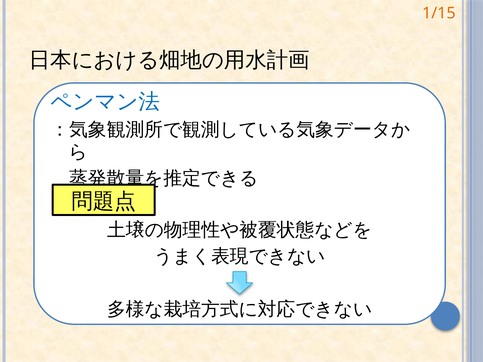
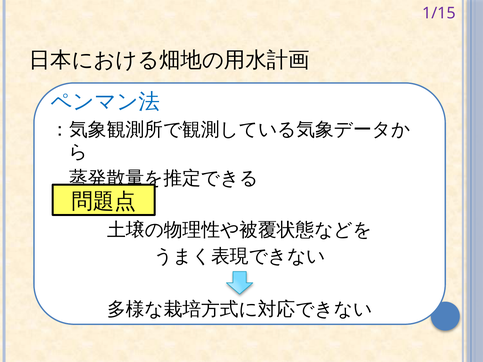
1/15 colour: orange -> purple (439, 13)
